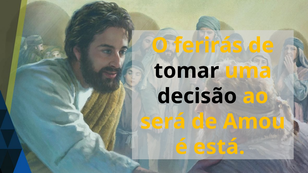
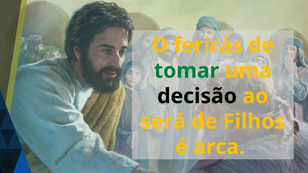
tomar colour: black -> green (186, 71)
Amou: Amou -> Filhos (254, 122)
está: está -> arca (219, 147)
